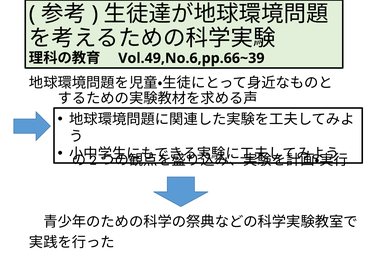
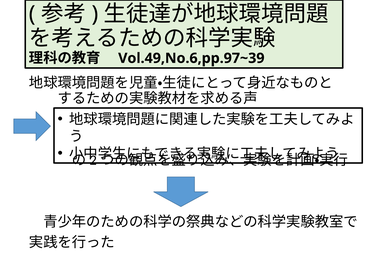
Vol.49,No.6,pp.66~39: Vol.49,No.6,pp.66~39 -> Vol.49,No.6,pp.97~39 (191, 58)
